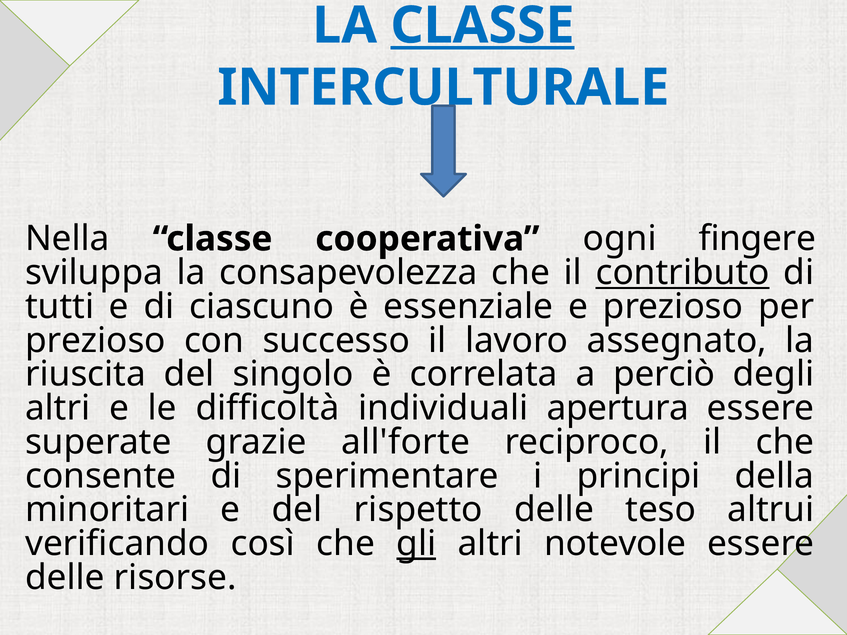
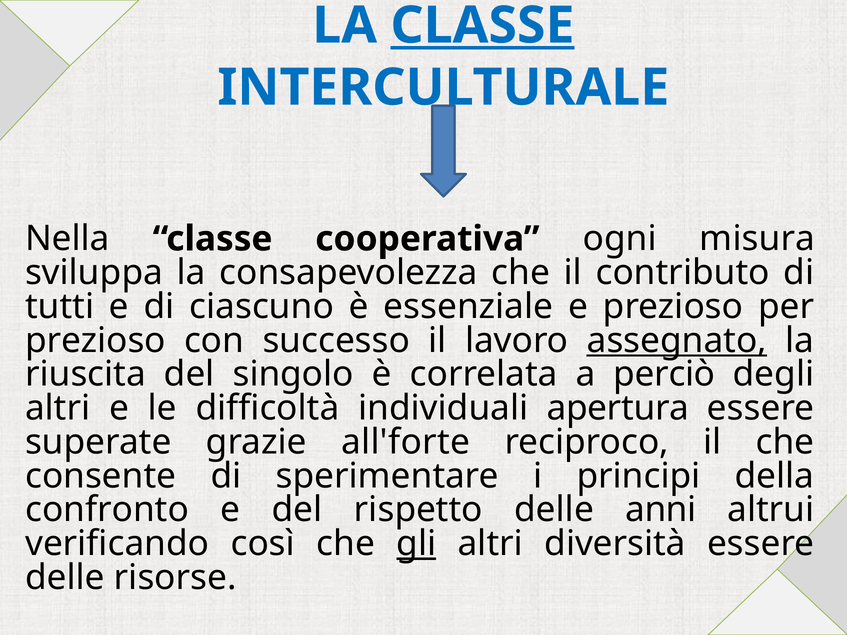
fingere: fingere -> misura (757, 239)
contributo underline: present -> none (683, 273)
assegnato underline: none -> present (677, 341)
minoritari: minoritari -> confronto (107, 510)
teso: teso -> anni (661, 510)
notevole: notevole -> diversità (615, 544)
